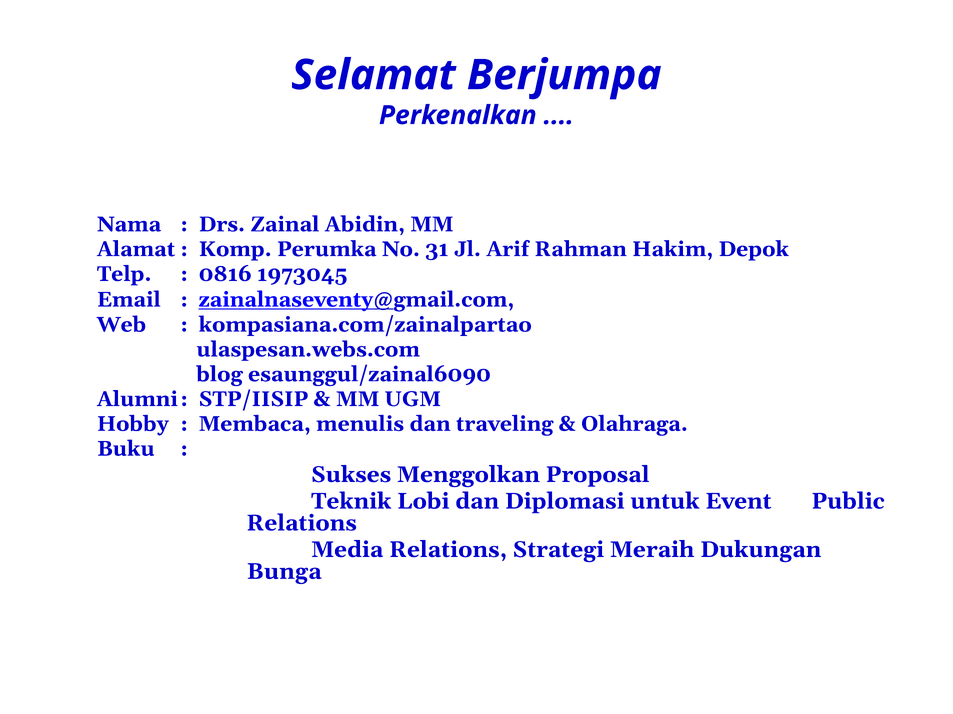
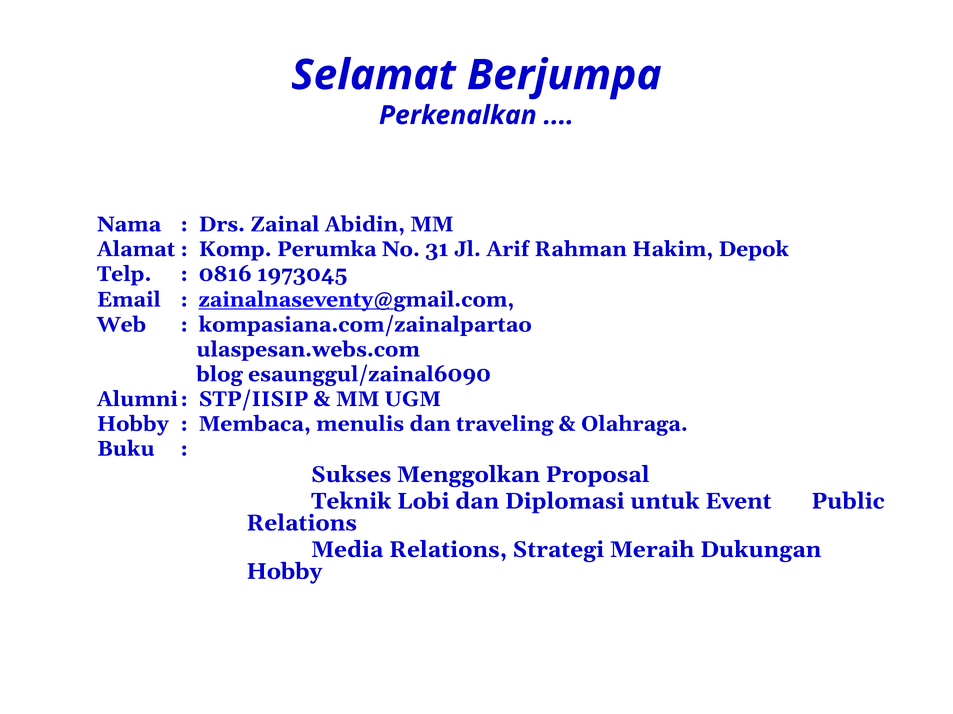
Bunga: Bunga -> Hobby (284, 572)
